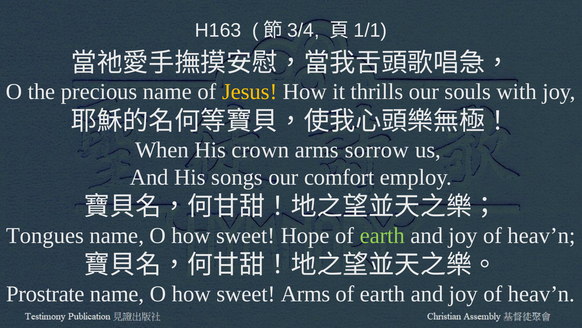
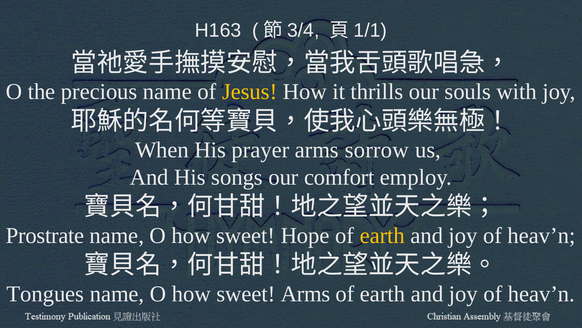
crown: crown -> prayer (260, 150)
Tongues: Tongues -> Prostrate (45, 235)
earth colour: light green -> yellow (382, 235)
Prostrate: Prostrate -> Tongues (45, 293)
